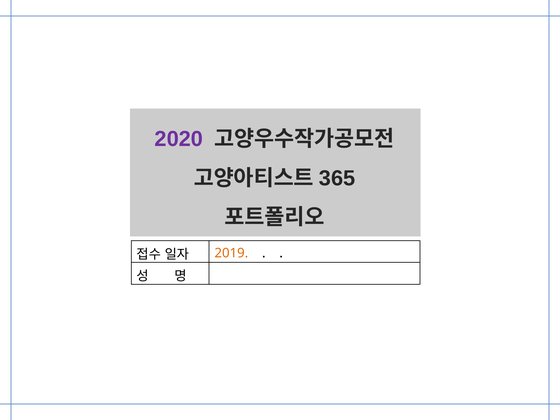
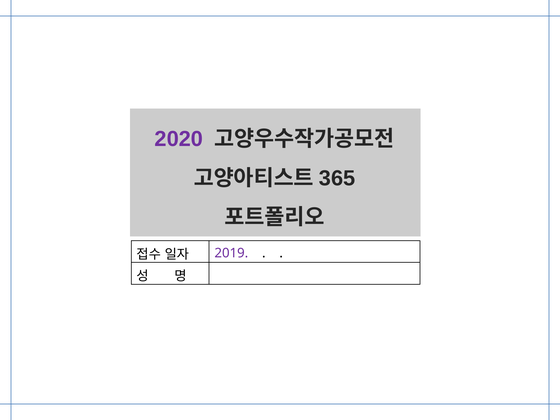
2019 colour: orange -> purple (231, 253)
